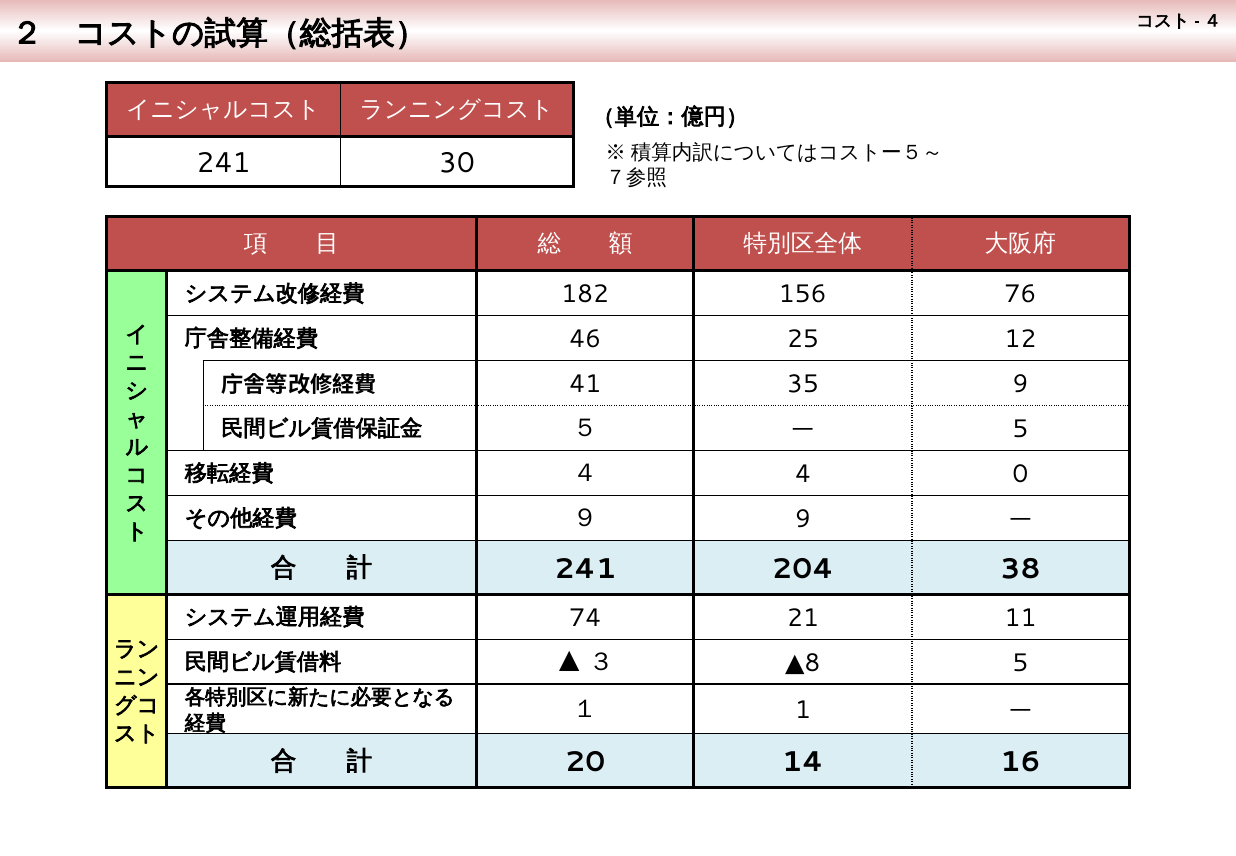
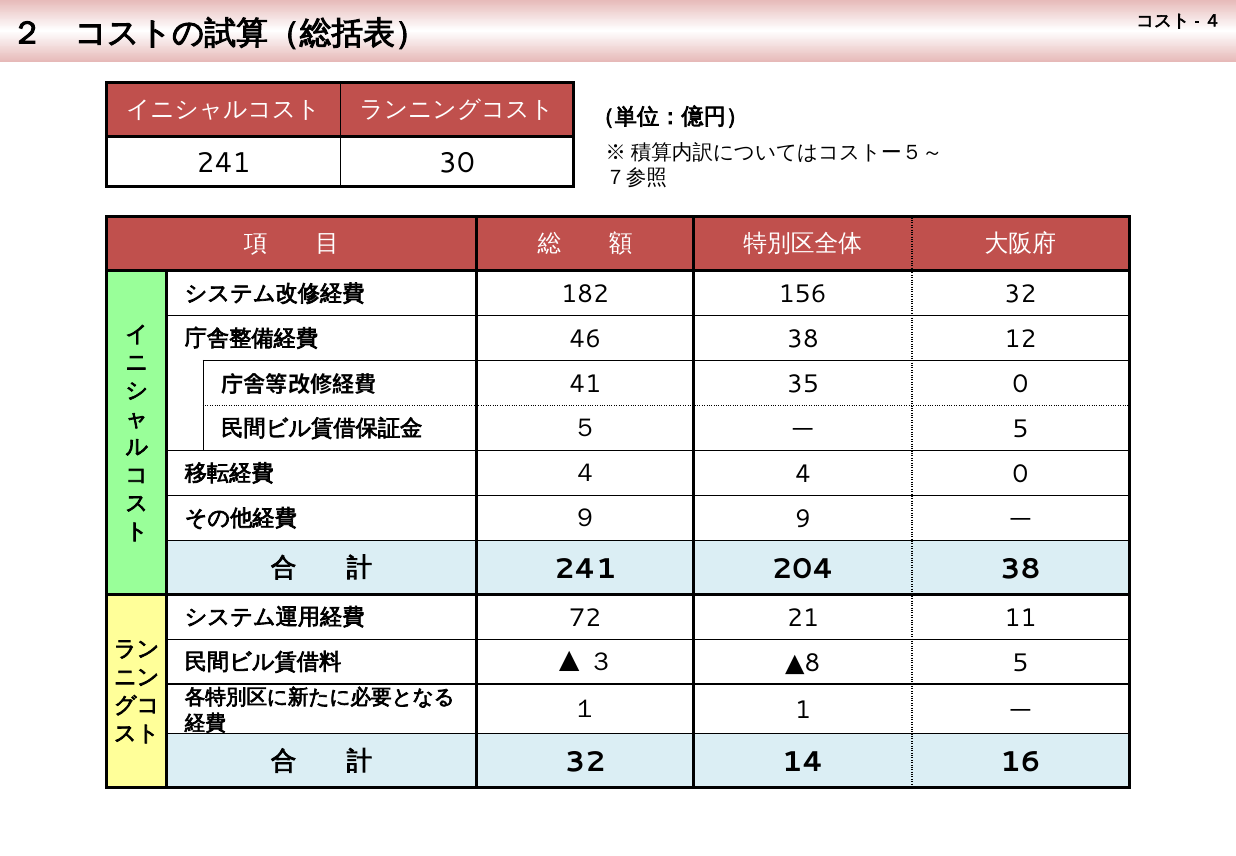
156 76: 76 -> 32 (1020, 294)
46 25: 25 -> 38 (803, 339)
35 9: 9 -> 0 (1020, 384)
74: 74 -> 72 (585, 618)
20: 20 -> 32 (585, 762)
